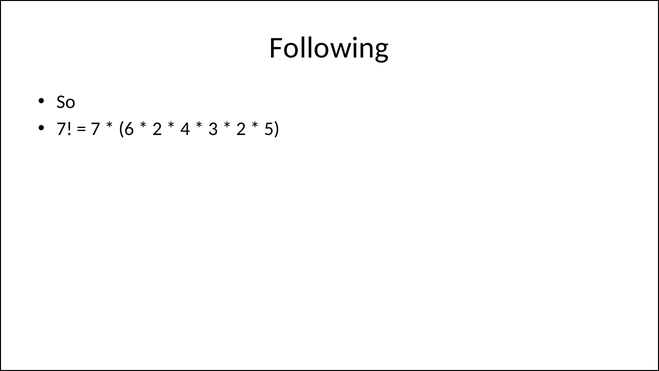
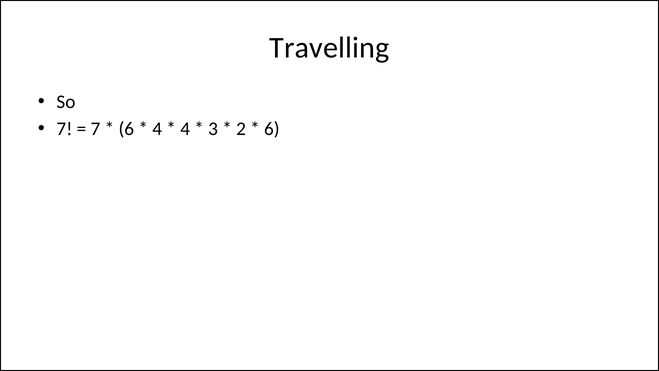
Following: Following -> Travelling (329, 48)
2: 2 -> 4 (157, 129)
5: 5 -> 6 (272, 129)
